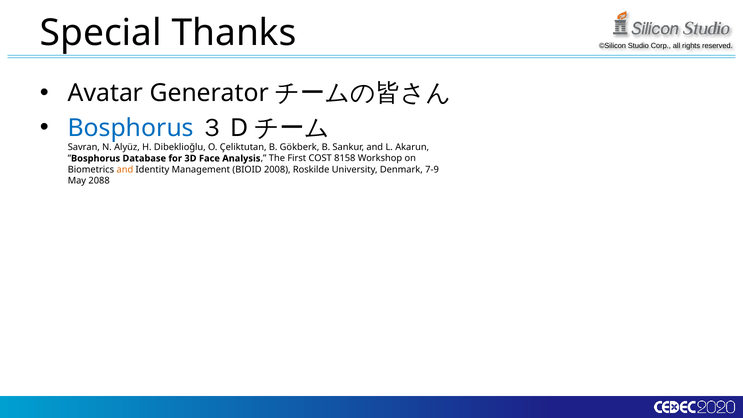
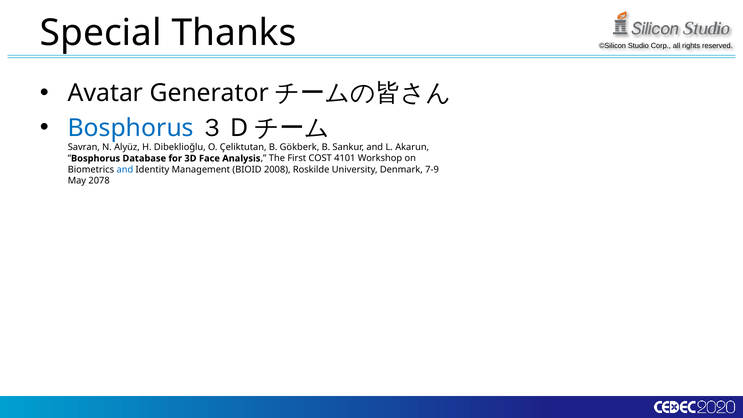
8158: 8158 -> 4101 (345, 158)
and colour: orange -> blue (125, 170)
2088: 2088 -> 2078 (99, 181)
